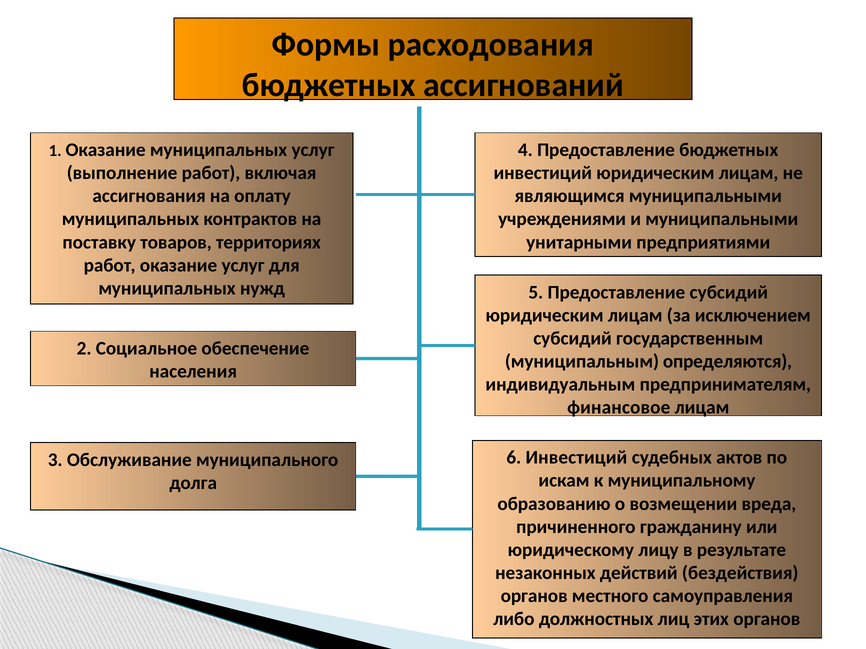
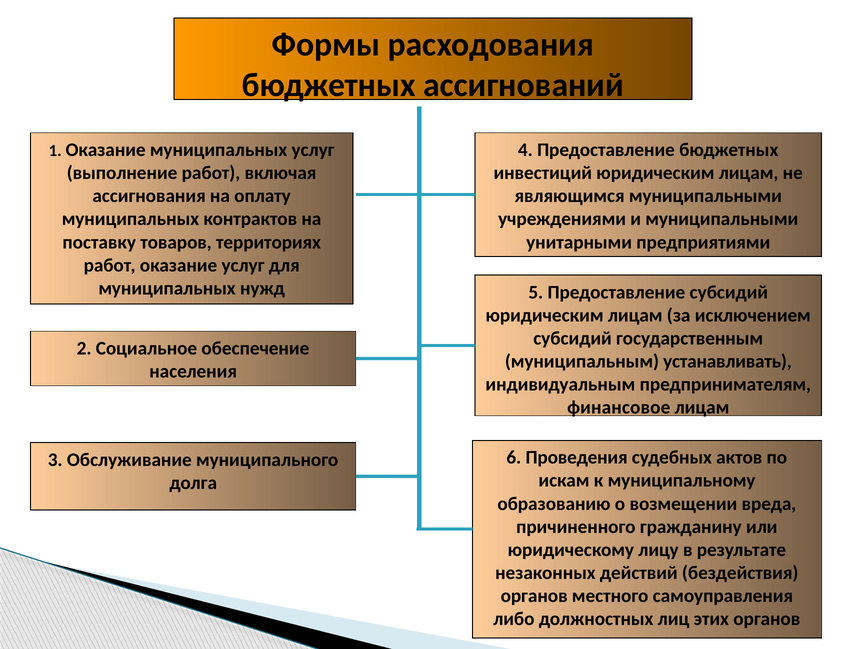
определяются: определяются -> устанавливать (727, 362)
6 Инвестиций: Инвестиций -> Проведения (577, 458)
